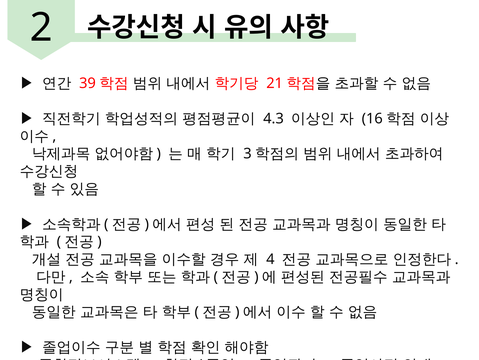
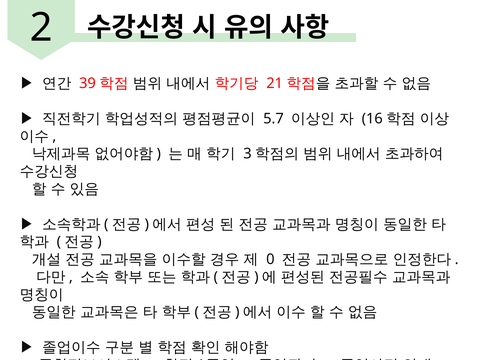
4.3: 4.3 -> 5.7 (274, 118)
4: 4 -> 0 (270, 259)
